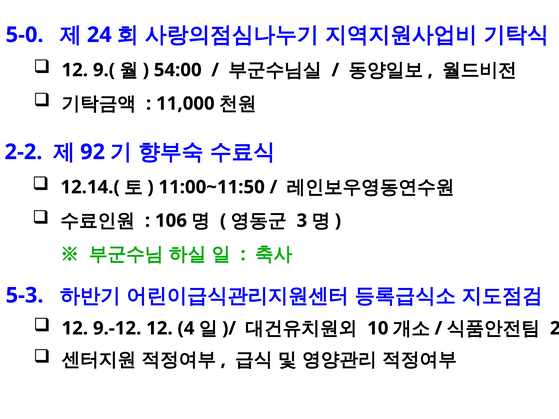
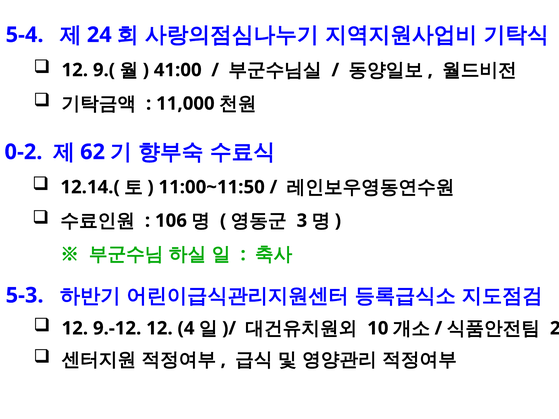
5-0: 5-0 -> 5-4 (25, 35)
54:00: 54:00 -> 41:00 (178, 70)
2-2: 2-2 -> 0-2 (23, 152)
92: 92 -> 62 (93, 152)
